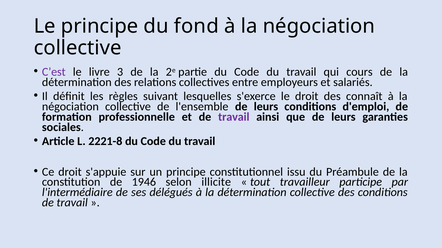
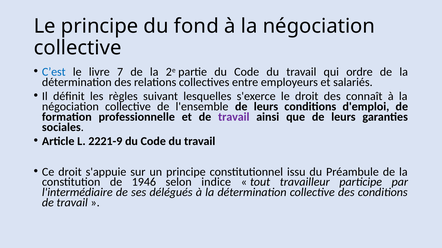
C’est colour: purple -> blue (54, 72)
3: 3 -> 7 (120, 72)
cours: cours -> ordre (359, 72)
2221-8: 2221-8 -> 2221-9 (105, 142)
illicite: illicite -> indice (216, 182)
